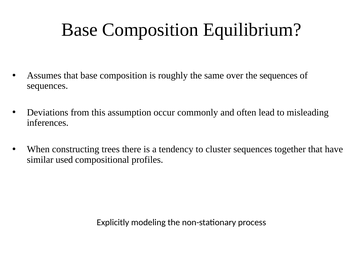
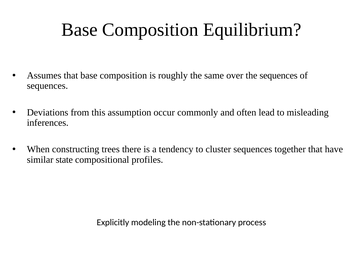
used: used -> state (64, 160)
